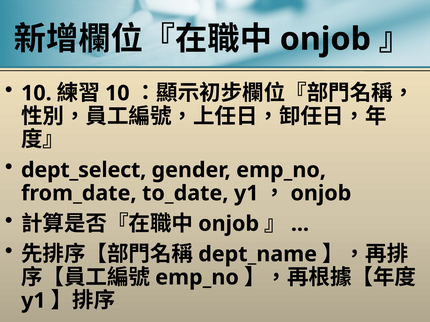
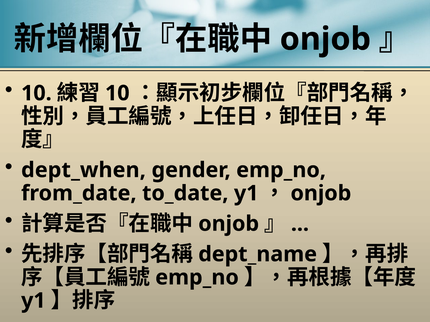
dept_select: dept_select -> dept_when (83, 170)
